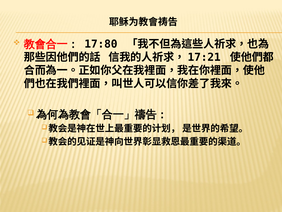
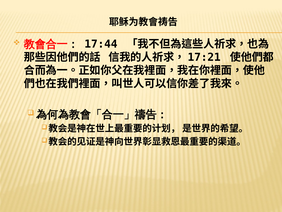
17:80: 17:80 -> 17:44 (101, 44)
